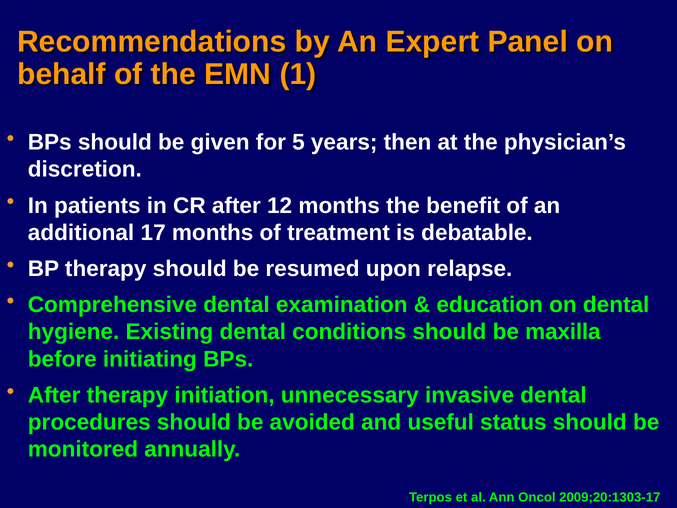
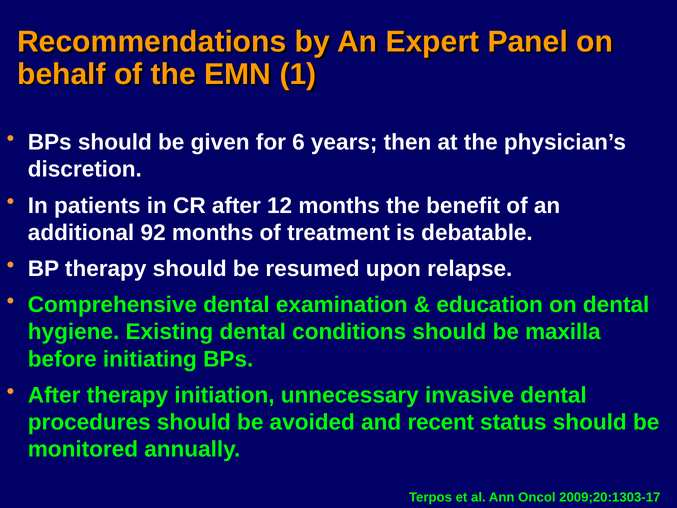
5: 5 -> 6 (298, 142)
17: 17 -> 92 (153, 233)
useful: useful -> recent (441, 422)
